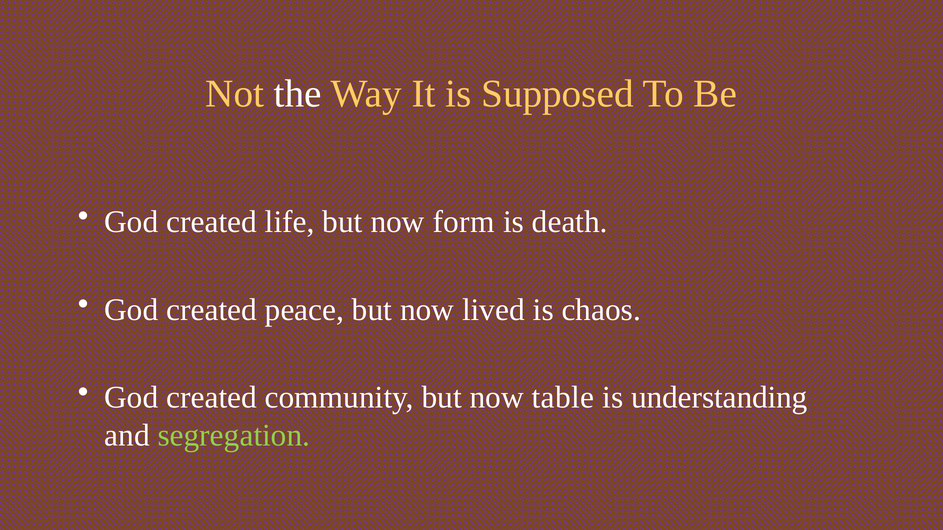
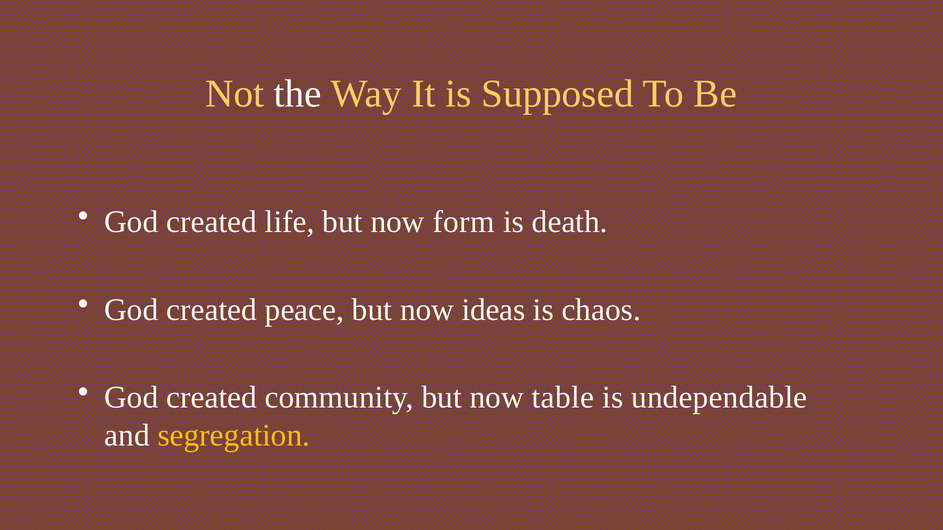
lived: lived -> ideas (494, 310)
understanding: understanding -> undependable (719, 398)
segregation colour: light green -> yellow (234, 436)
